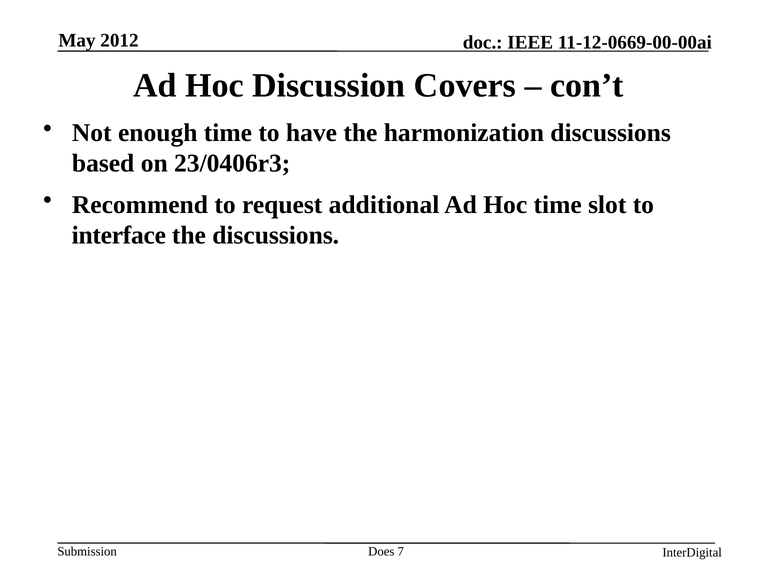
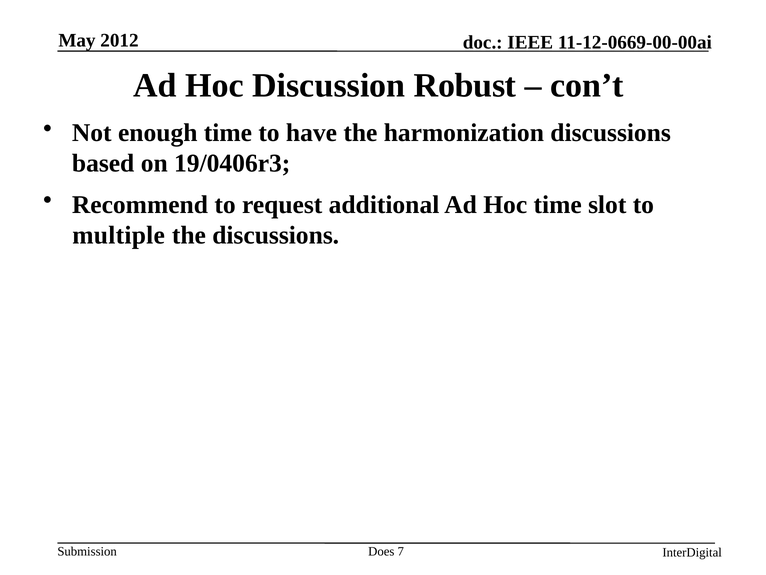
Covers: Covers -> Robust (465, 85)
23/0406r3: 23/0406r3 -> 19/0406r3 (232, 163)
interface: interface -> multiple (119, 235)
